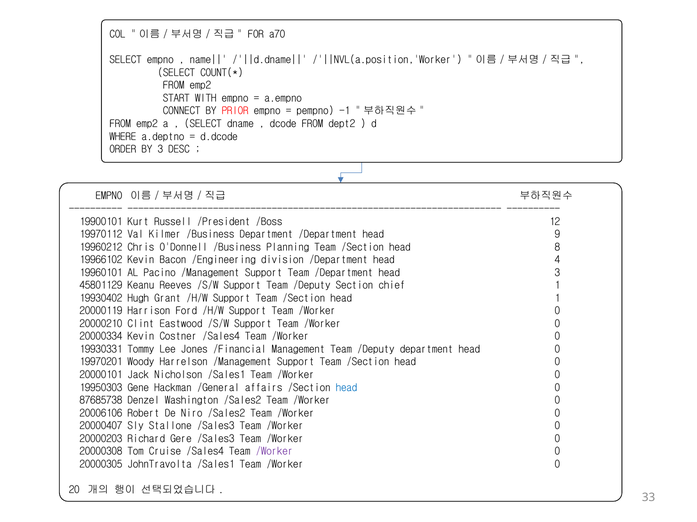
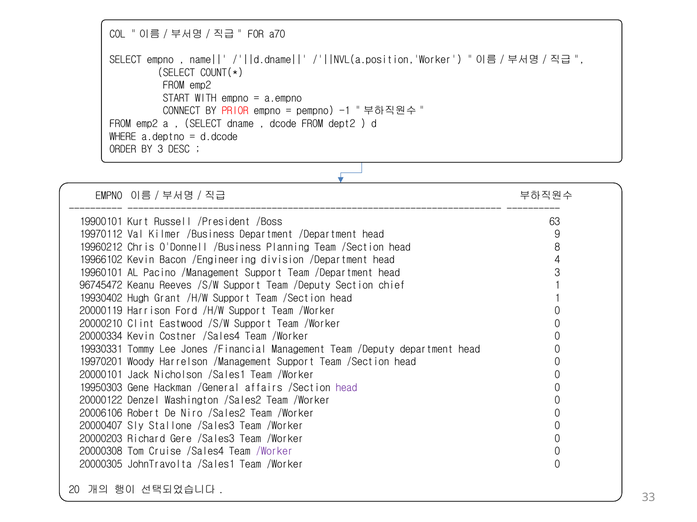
12: 12 -> 63 (555, 222)
45801129: 45801129 -> 96745472 (101, 286)
head colour: blue -> purple (346, 388)
87685738: 87685738 -> 20000122 (101, 401)
